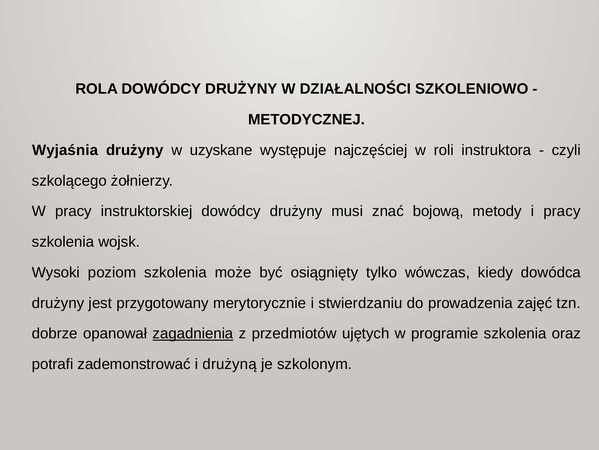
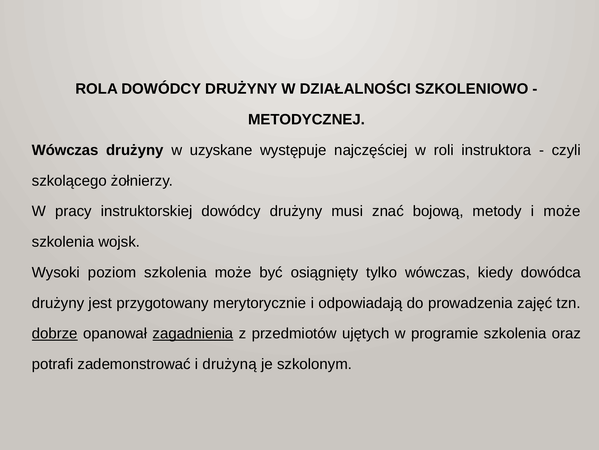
Wyjaśnia: Wyjaśnia -> Wówczas (65, 150)
i pracy: pracy -> może (562, 211)
stwierdzaniu: stwierdzaniu -> odpowiadają (361, 303)
dobrze underline: none -> present (55, 333)
